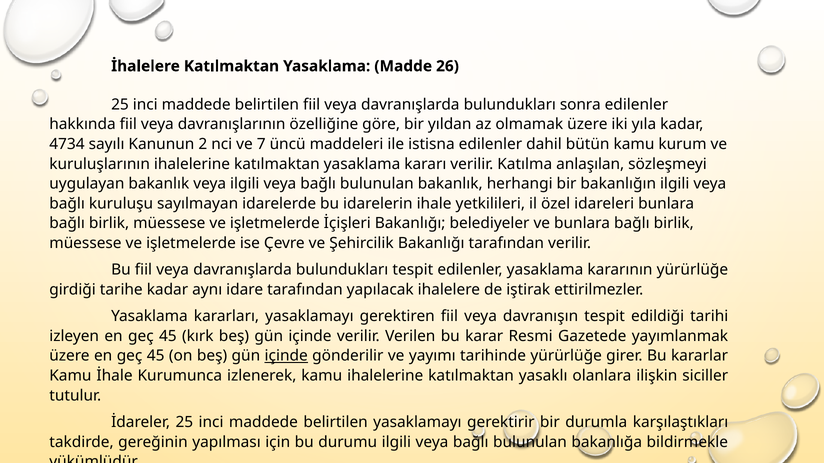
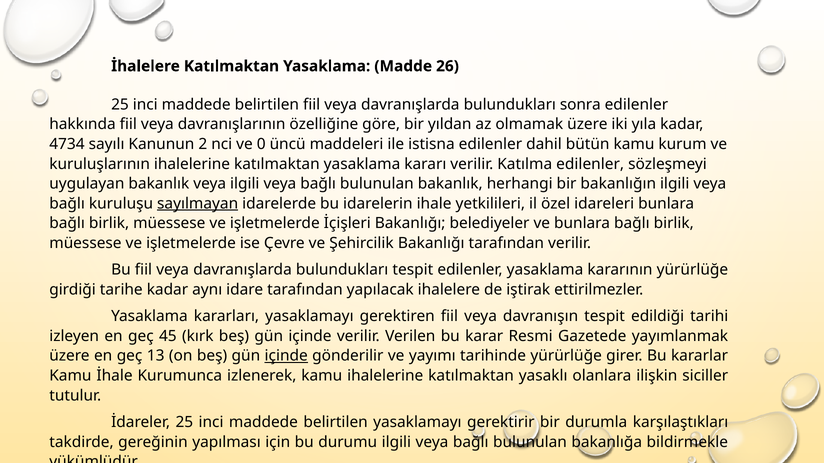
7: 7 -> 0 (261, 144)
Katılma anlaşılan: anlaşılan -> edilenler (590, 164)
sayılmayan underline: none -> present (198, 204)
üzere en geç 45: 45 -> 13 (156, 356)
